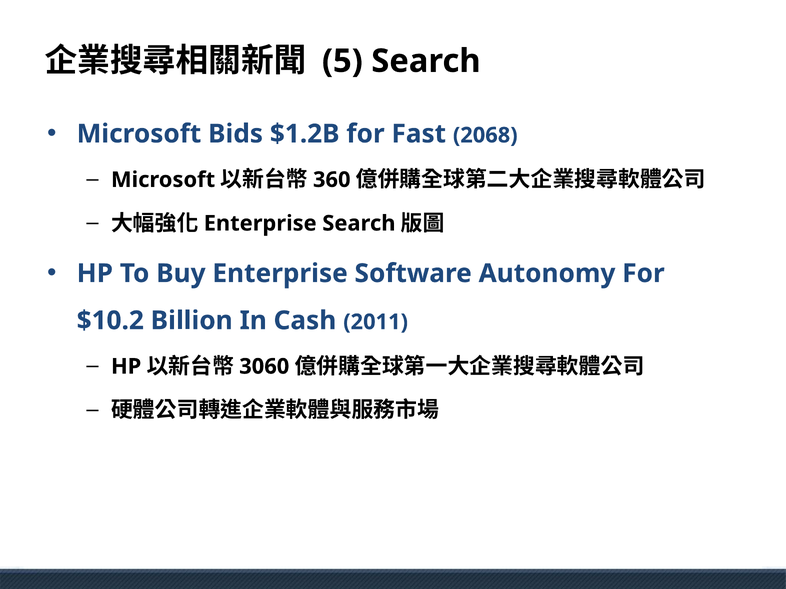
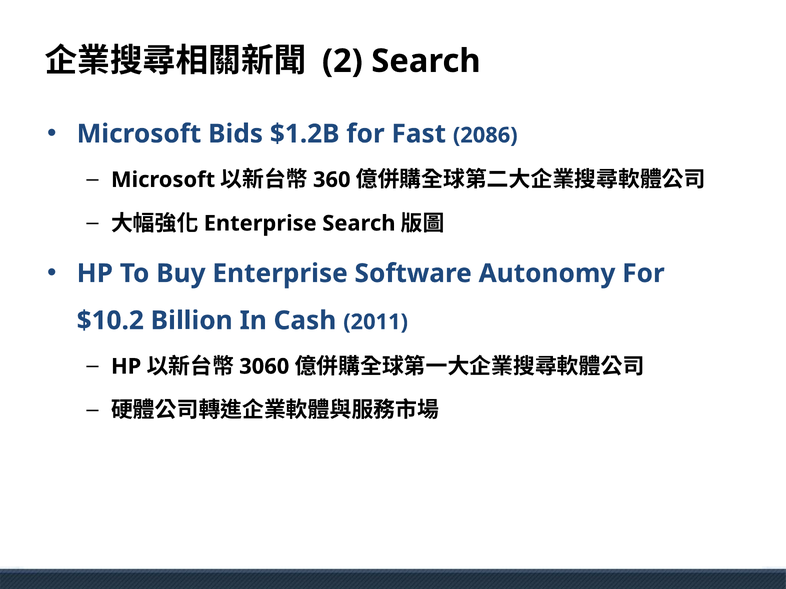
5: 5 -> 2 (342, 61)
2068: 2068 -> 2086 (485, 135)
